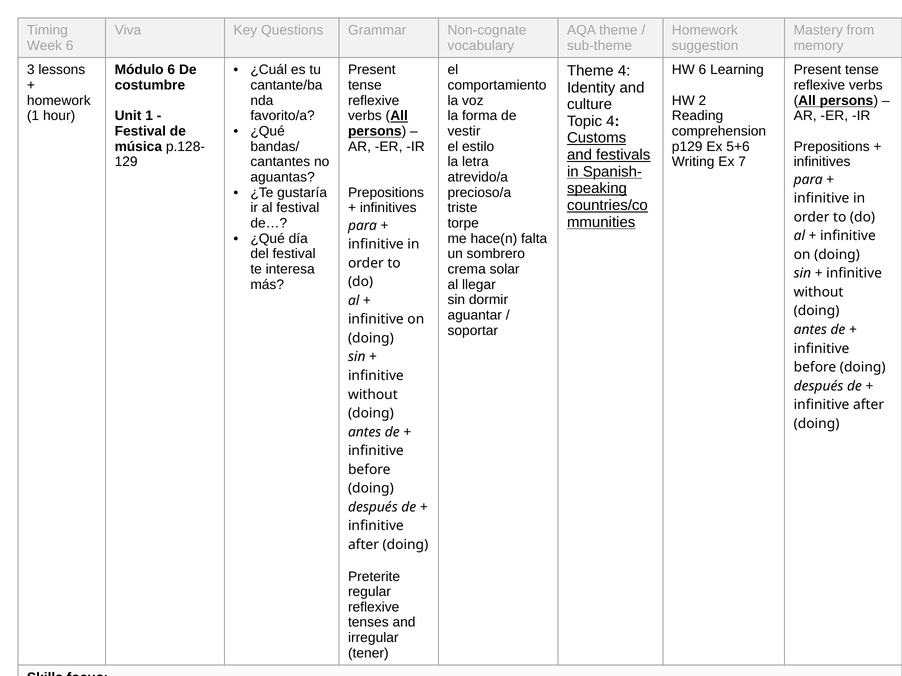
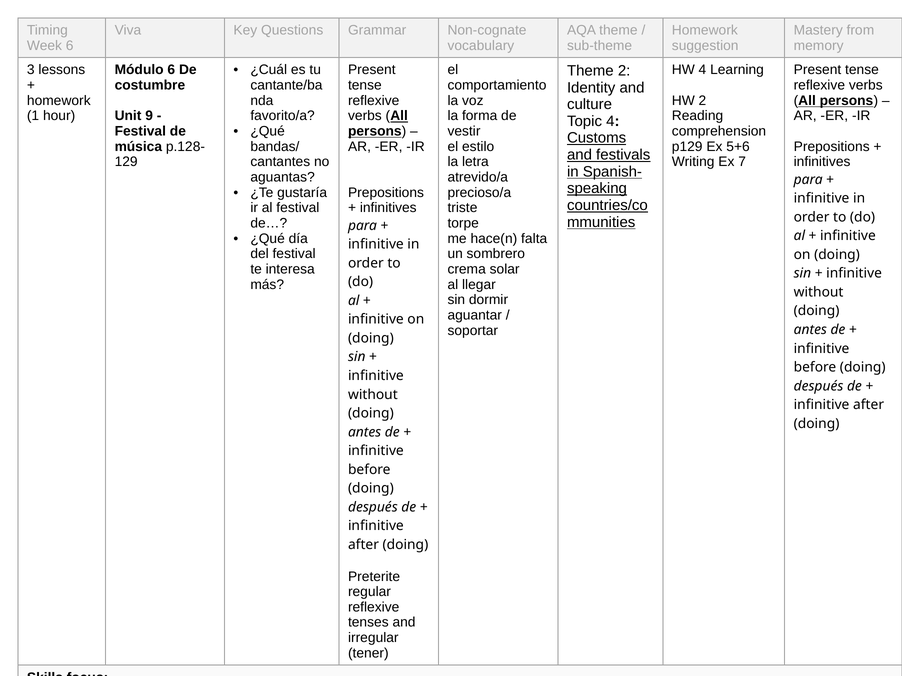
HW 6: 6 -> 4 (702, 70)
Theme 4: 4 -> 2 (624, 71)
Unit 1: 1 -> 9 (149, 116)
